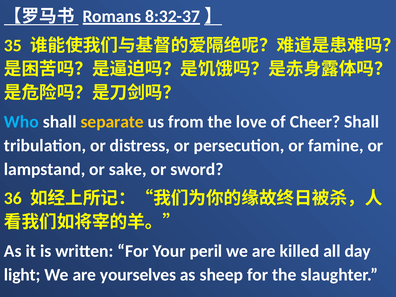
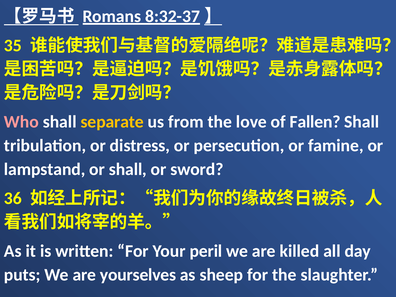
Who colour: light blue -> pink (21, 122)
Cheer: Cheer -> Fallen (315, 122)
or sake: sake -> shall (128, 169)
light: light -> puts (22, 275)
